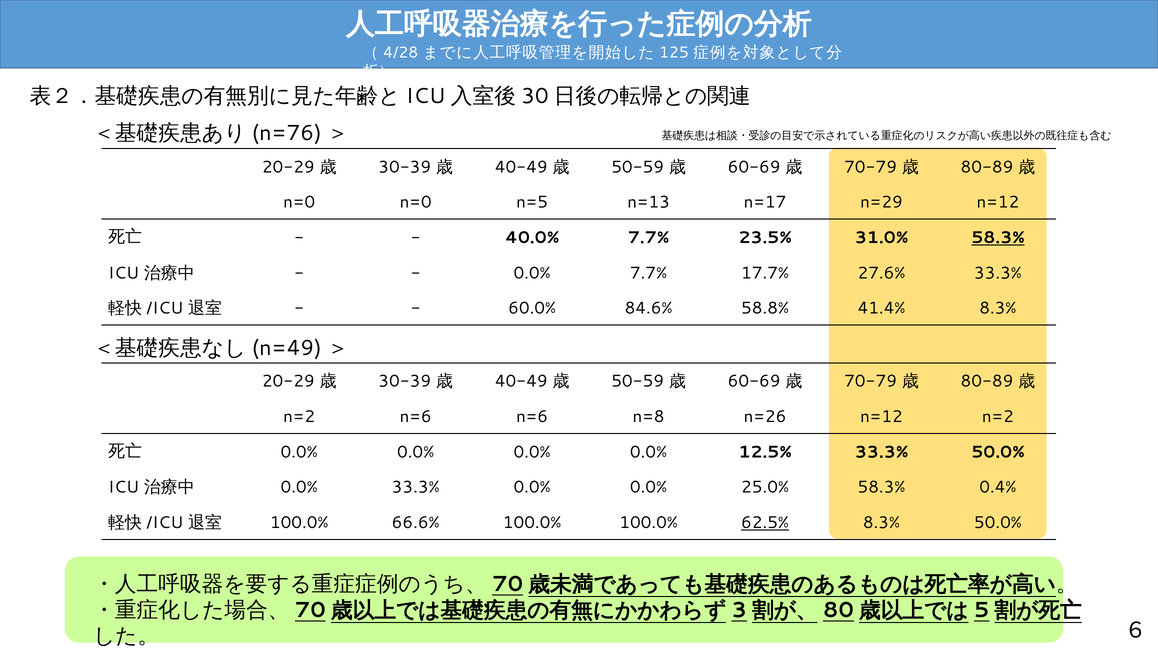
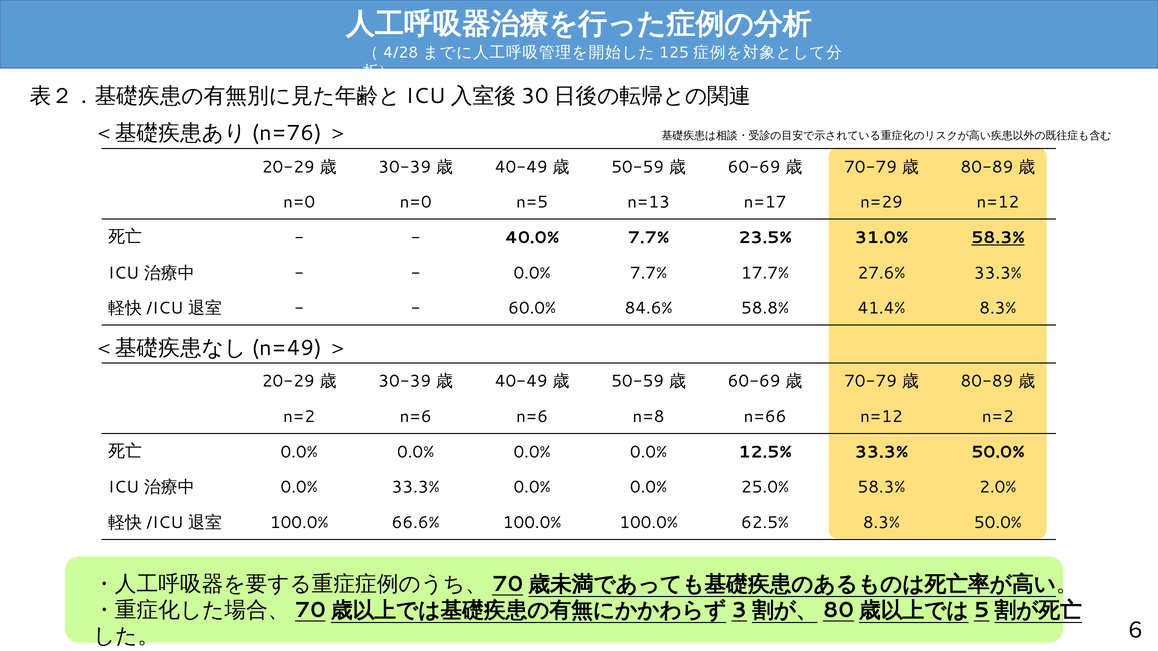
n=26: n=26 -> n=66 (765, 417)
0.4%: 0.4% -> 2.0% (998, 488)
62.5% underline: present -> none (765, 523)
